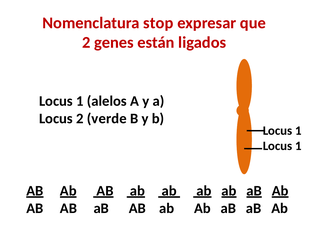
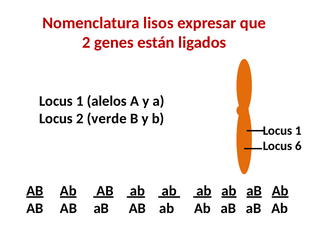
stop: stop -> lisos (158, 23)
1: 1 -> 6 (298, 146)
